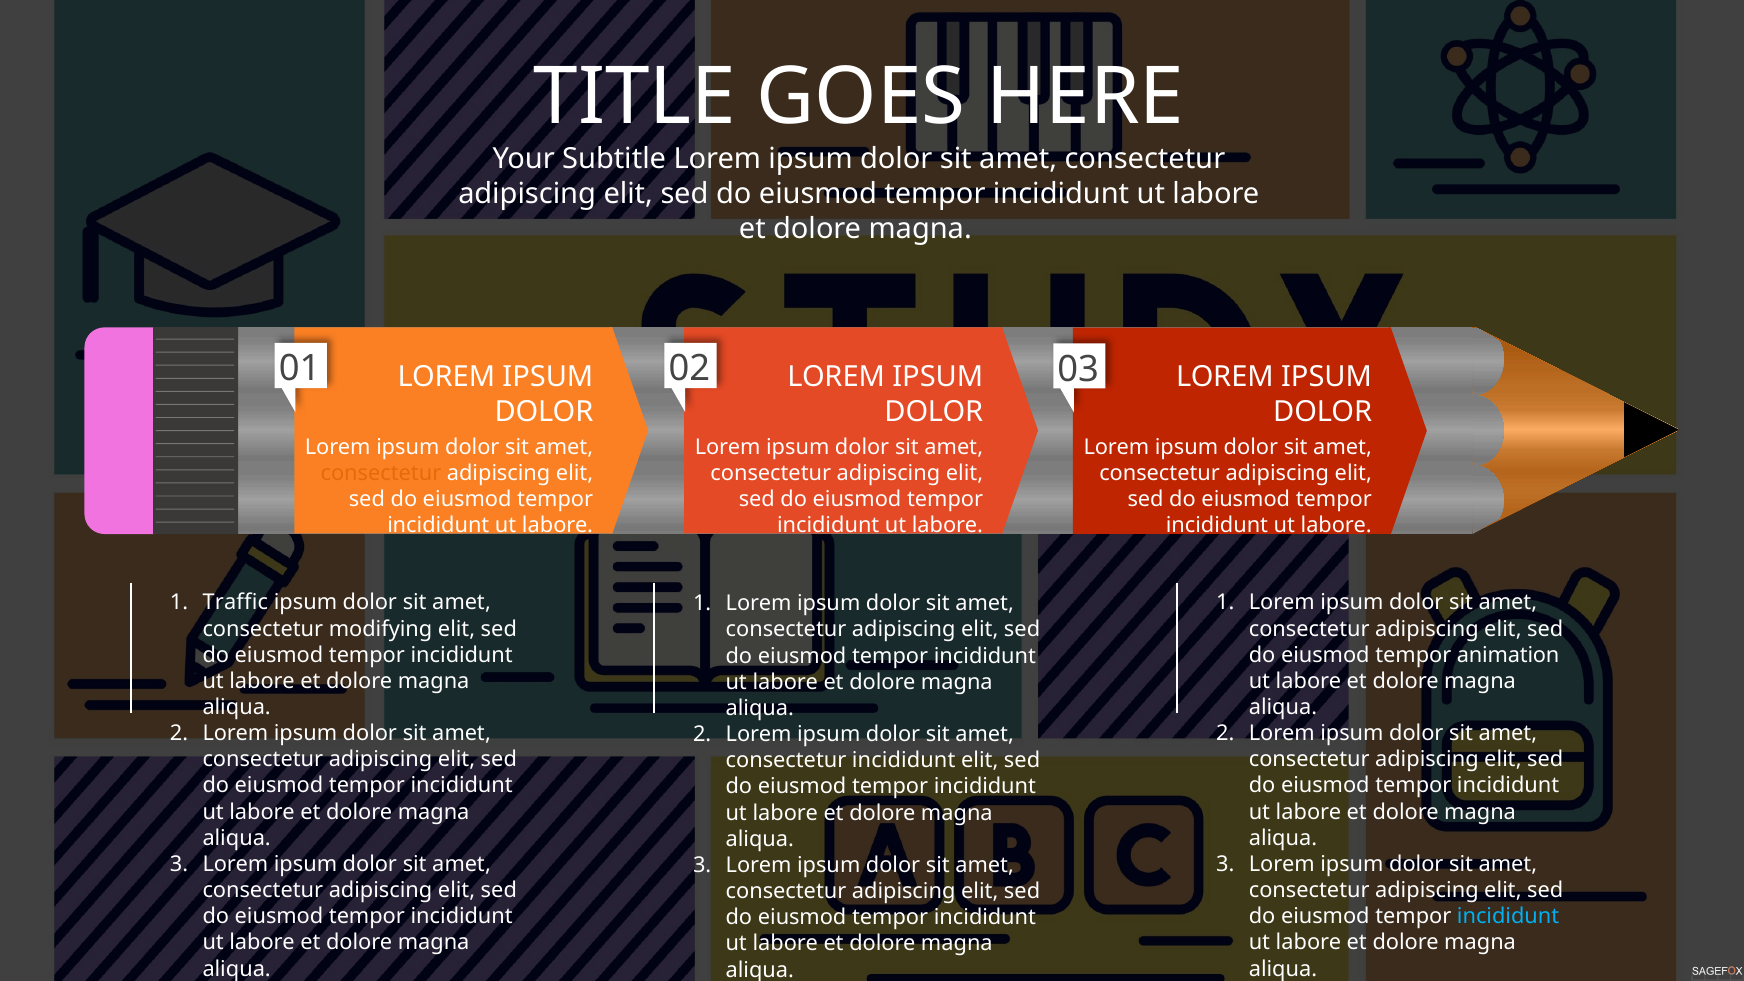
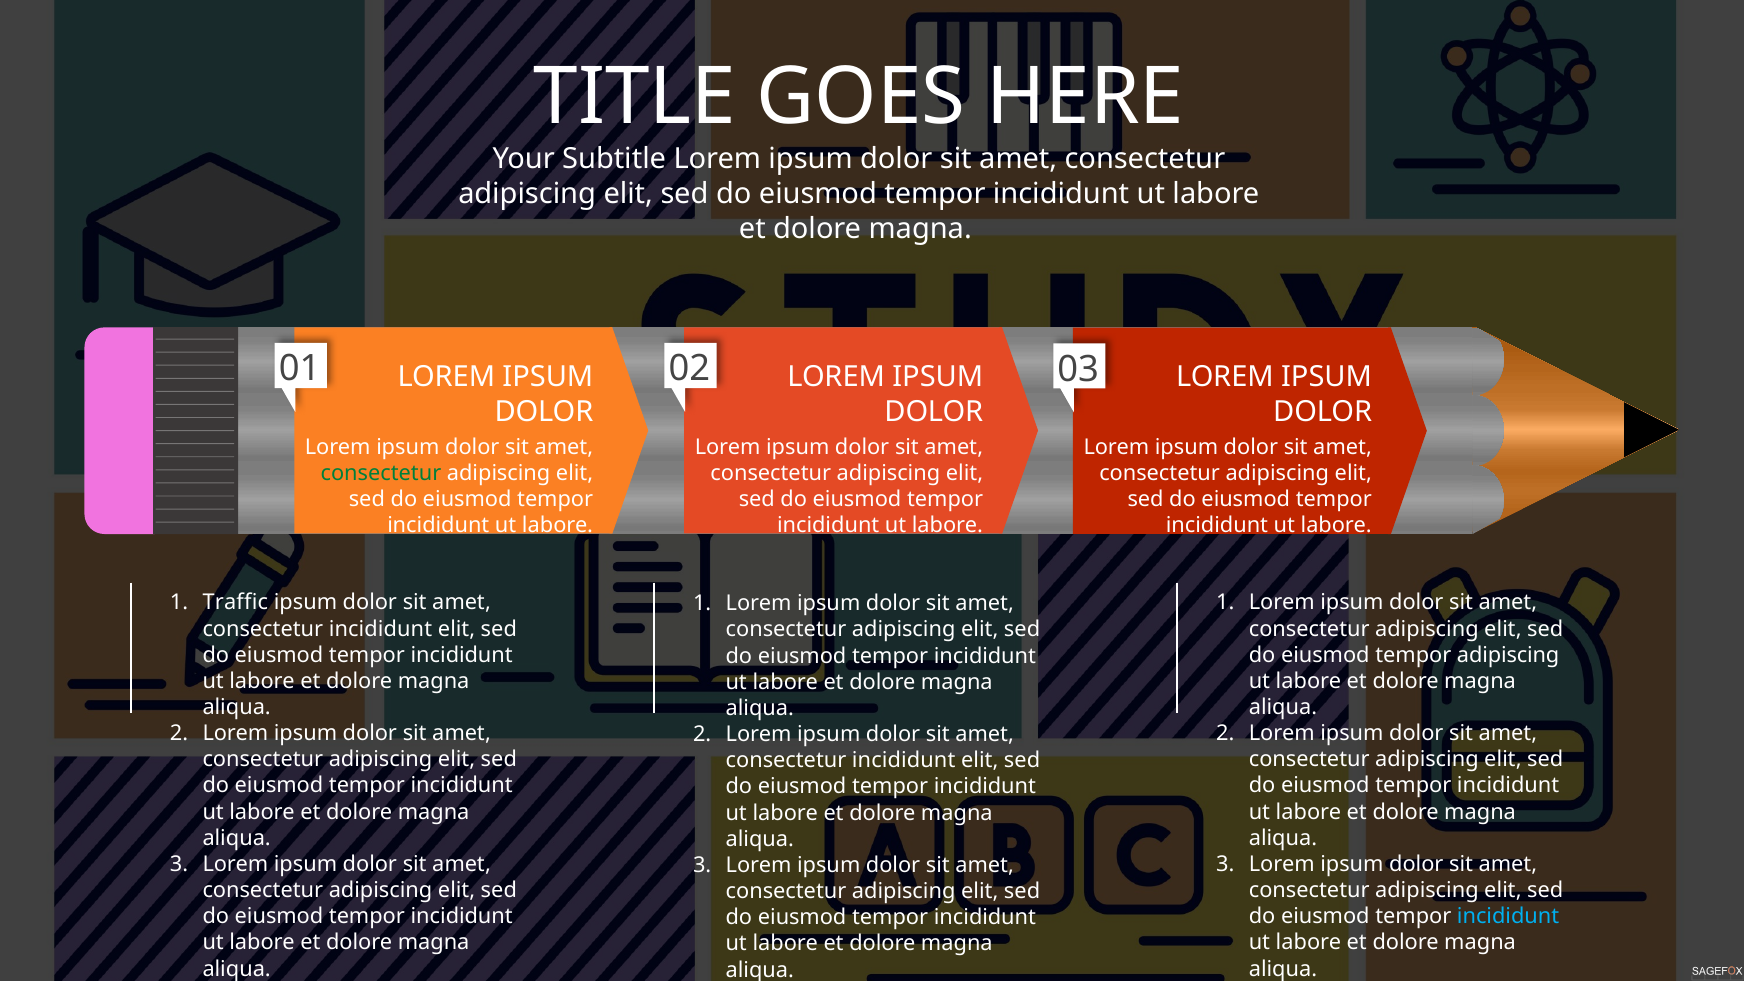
consectetur colour: orange -> green (381, 473)
modifying: modifying -> incididunt (380, 629)
tempor animation: animation -> adipiscing (1508, 655)
